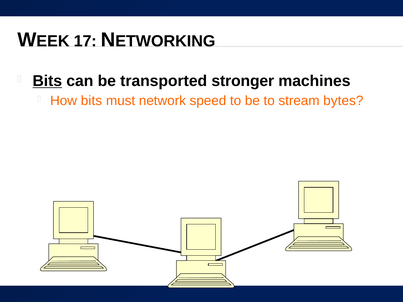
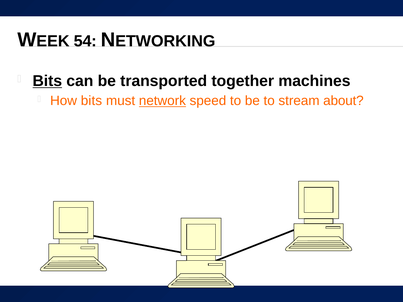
17: 17 -> 54 (85, 41)
stronger: stronger -> together (243, 81)
network underline: none -> present (162, 101)
bytes: bytes -> about (343, 101)
